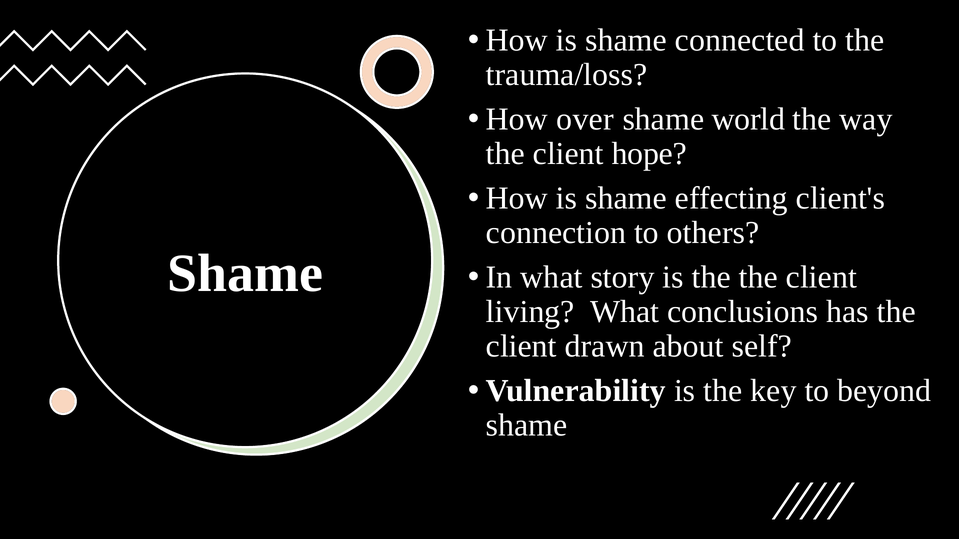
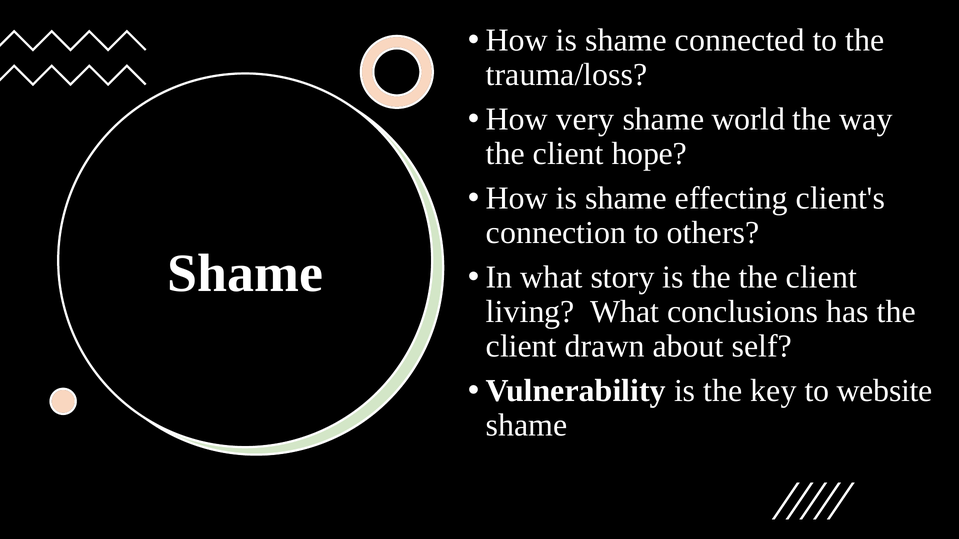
over: over -> very (585, 119)
beyond: beyond -> website (885, 391)
